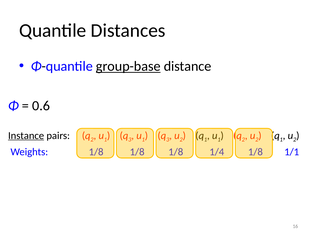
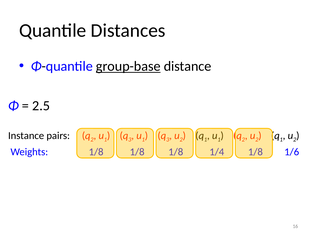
0.6: 0.6 -> 2.5 (41, 106)
Instance underline: present -> none (26, 136)
1/1: 1/1 -> 1/6 (292, 152)
